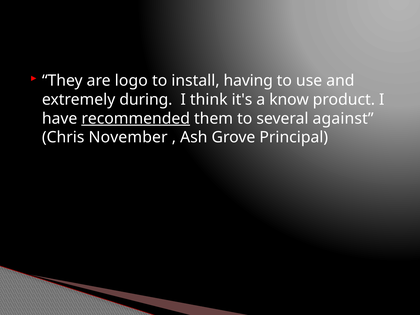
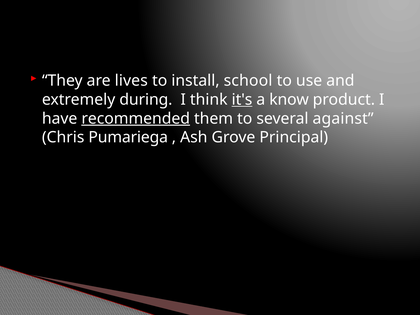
logo: logo -> lives (131, 81)
having: having -> school (248, 81)
it's underline: none -> present (242, 100)
November: November -> Pumariega (128, 137)
